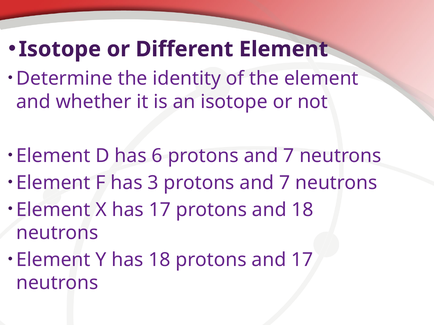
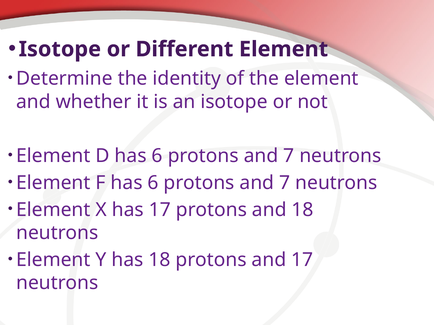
F has 3: 3 -> 6 (153, 183)
